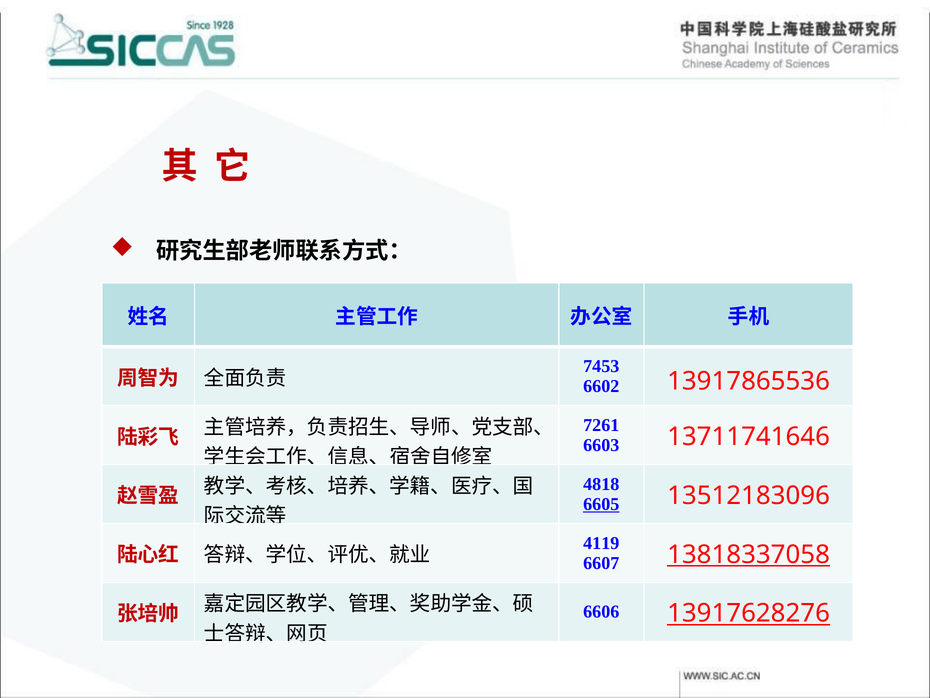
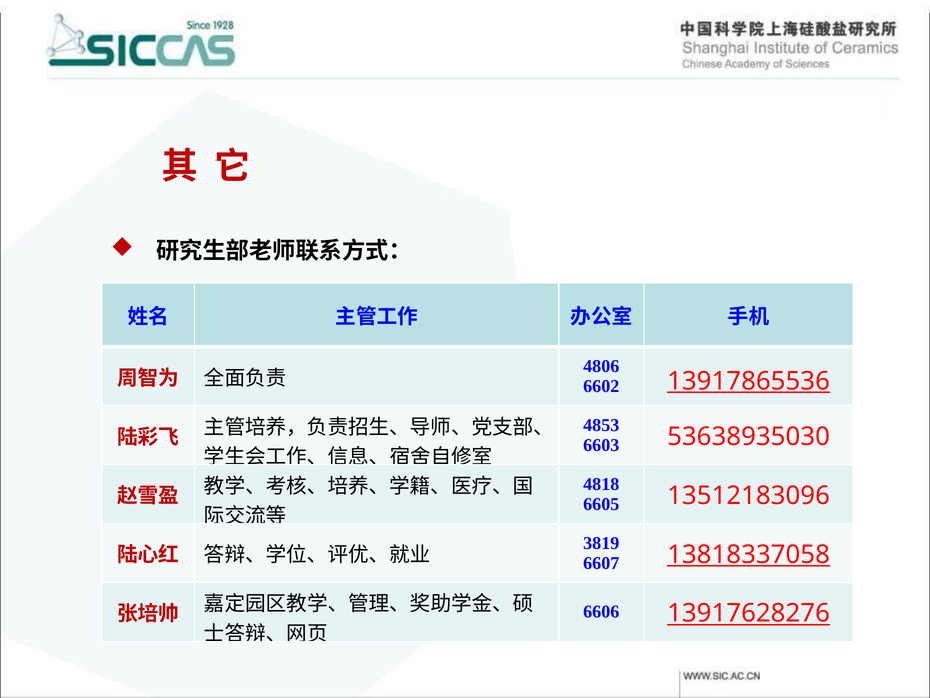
7453: 7453 -> 4806 (601, 366)
13917865536 underline: none -> present (749, 381)
7261: 7261 -> 4853 (601, 425)
13711741646: 13711741646 -> 53638935030 (749, 436)
6605 underline: present -> none (601, 504)
4119: 4119 -> 3819 (601, 543)
